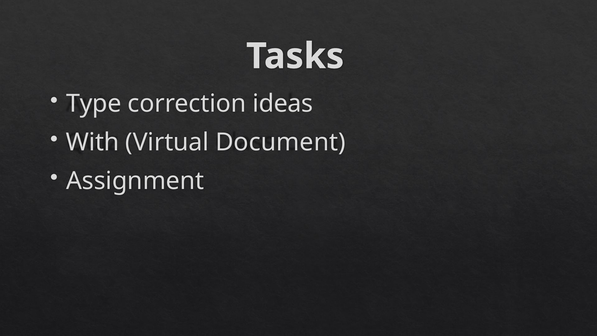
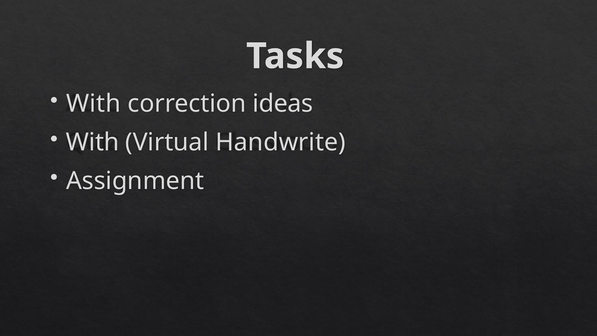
Type: Type -> With (93, 104)
Document: Document -> Handwrite (281, 142)
